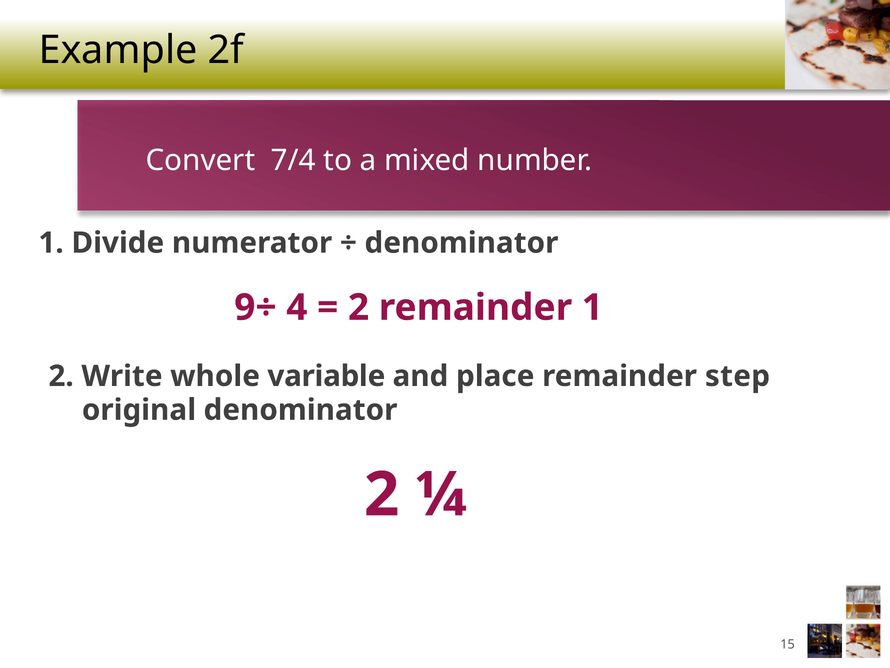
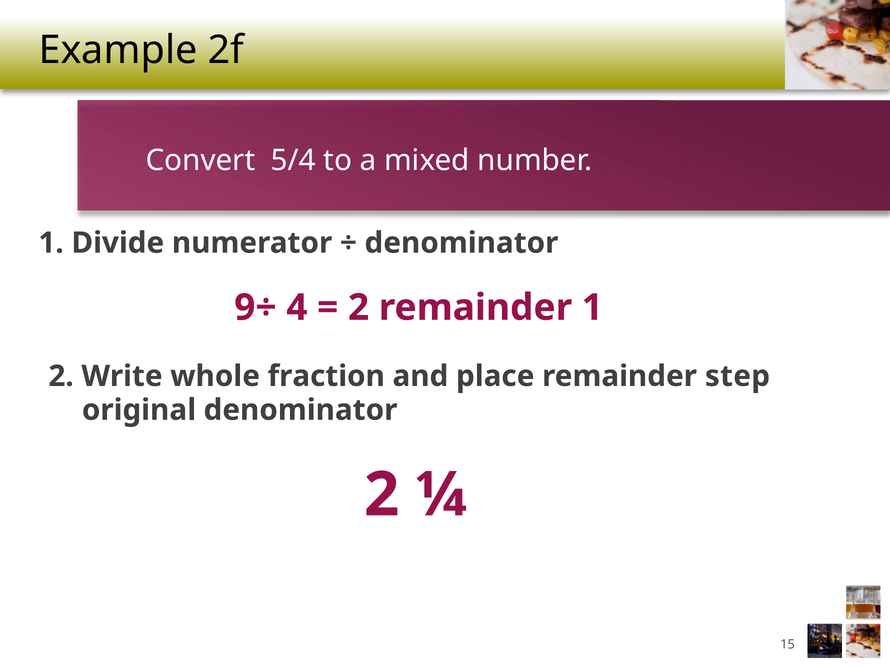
7/4: 7/4 -> 5/4 (293, 160)
variable: variable -> fraction (326, 376)
